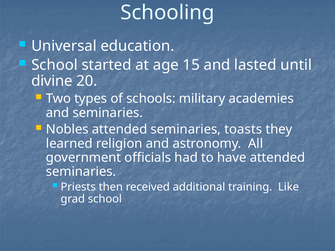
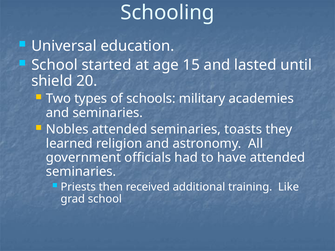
divine: divine -> shield (52, 81)
